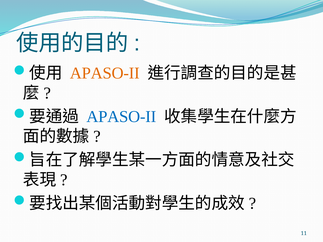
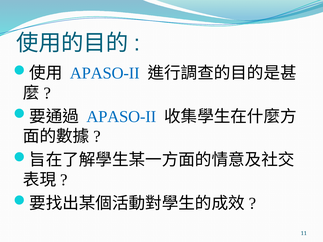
APASO-II colour: orange -> blue (105, 73)
